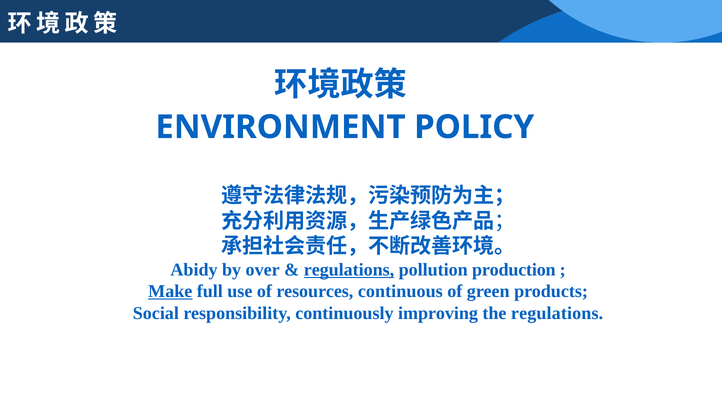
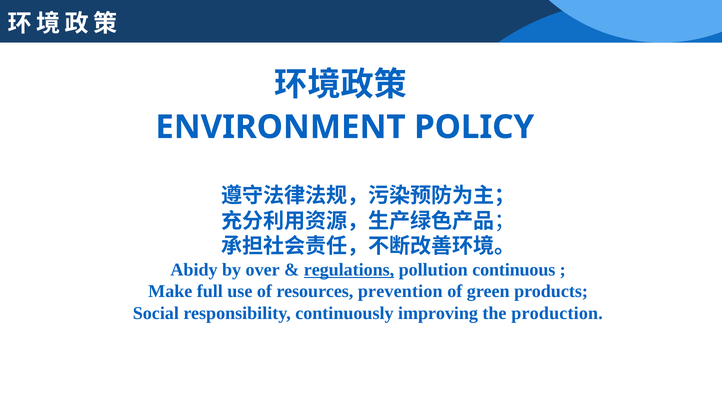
production: production -> continuous (514, 270)
Make underline: present -> none (170, 292)
continuous: continuous -> prevention (400, 292)
the regulations: regulations -> production (557, 313)
